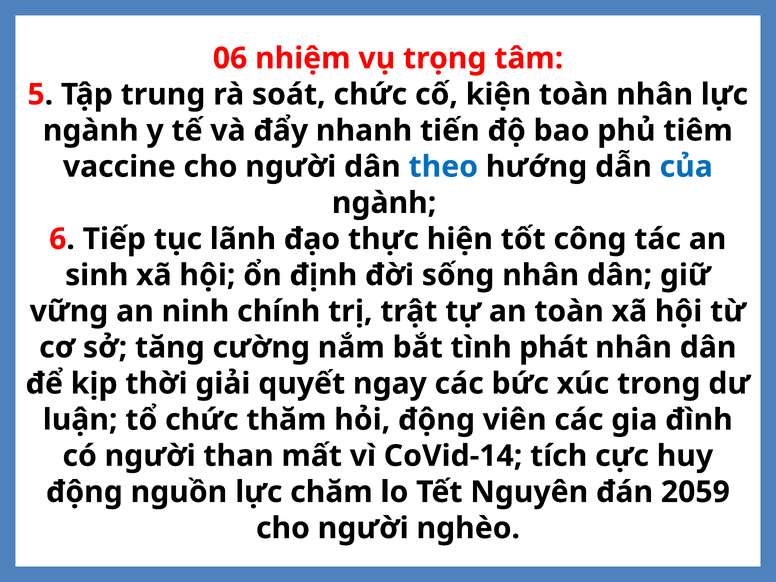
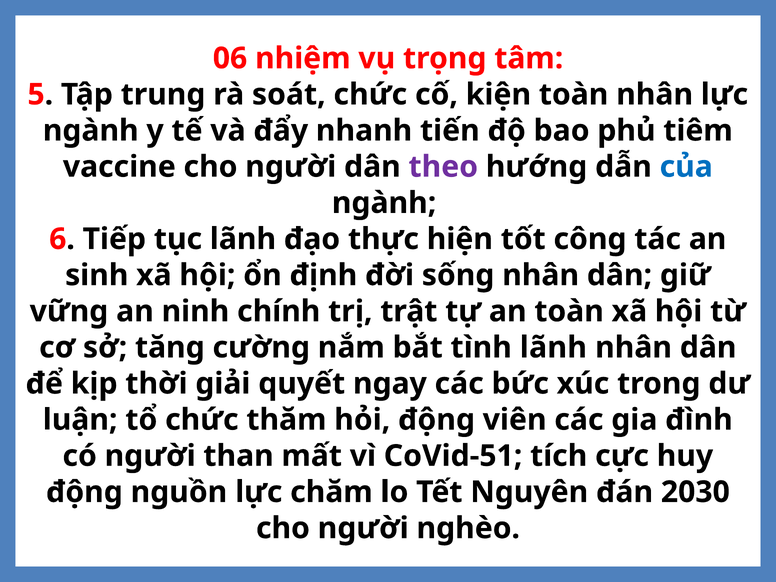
theo colour: blue -> purple (443, 167)
tình phát: phát -> lãnh (553, 347)
CoVid-14: CoVid-14 -> CoVid-51 (453, 456)
2059: 2059 -> 2030 (695, 492)
